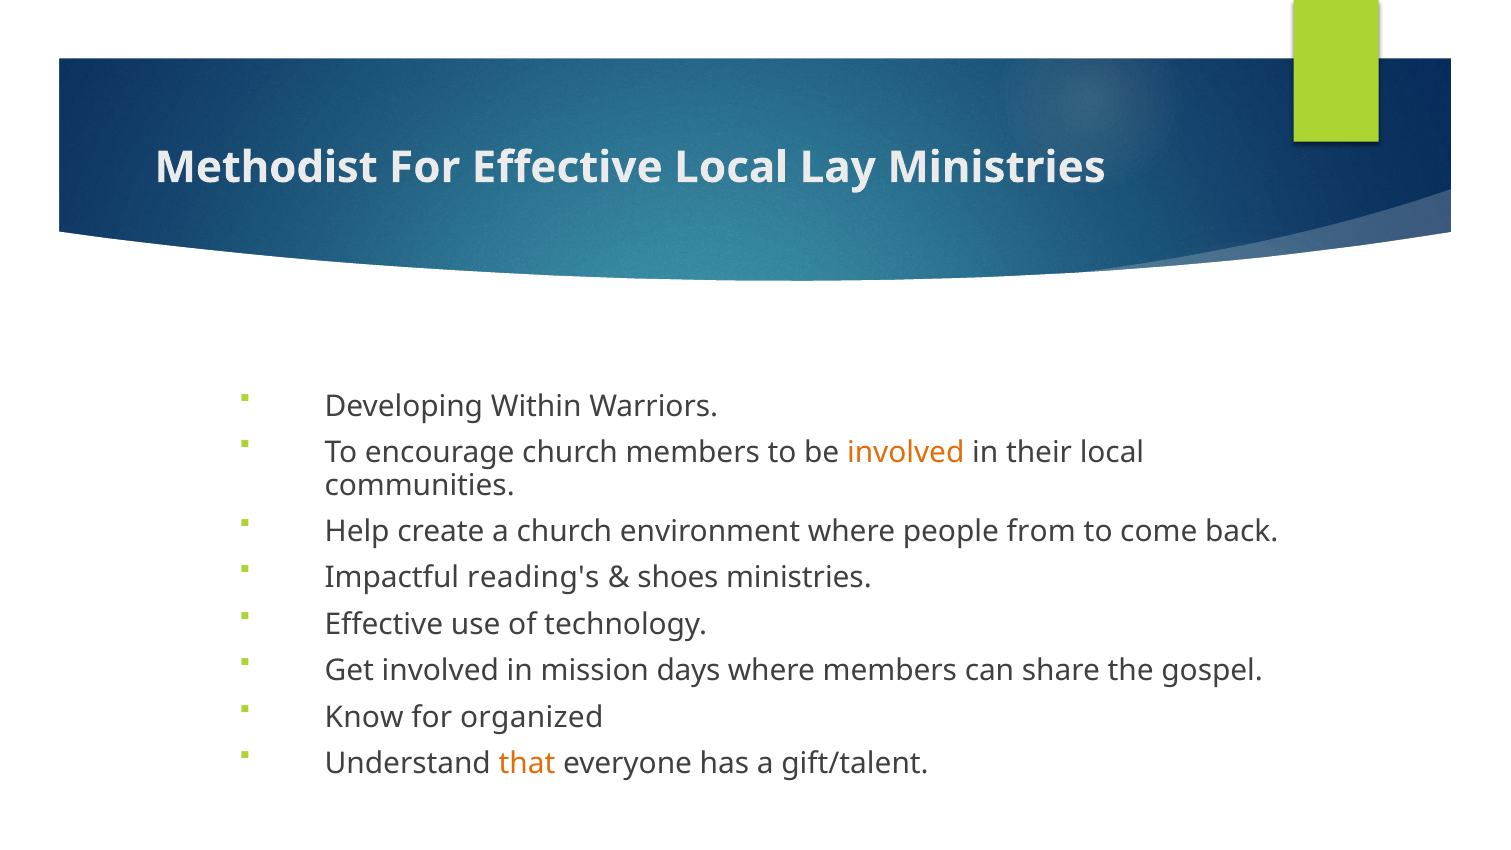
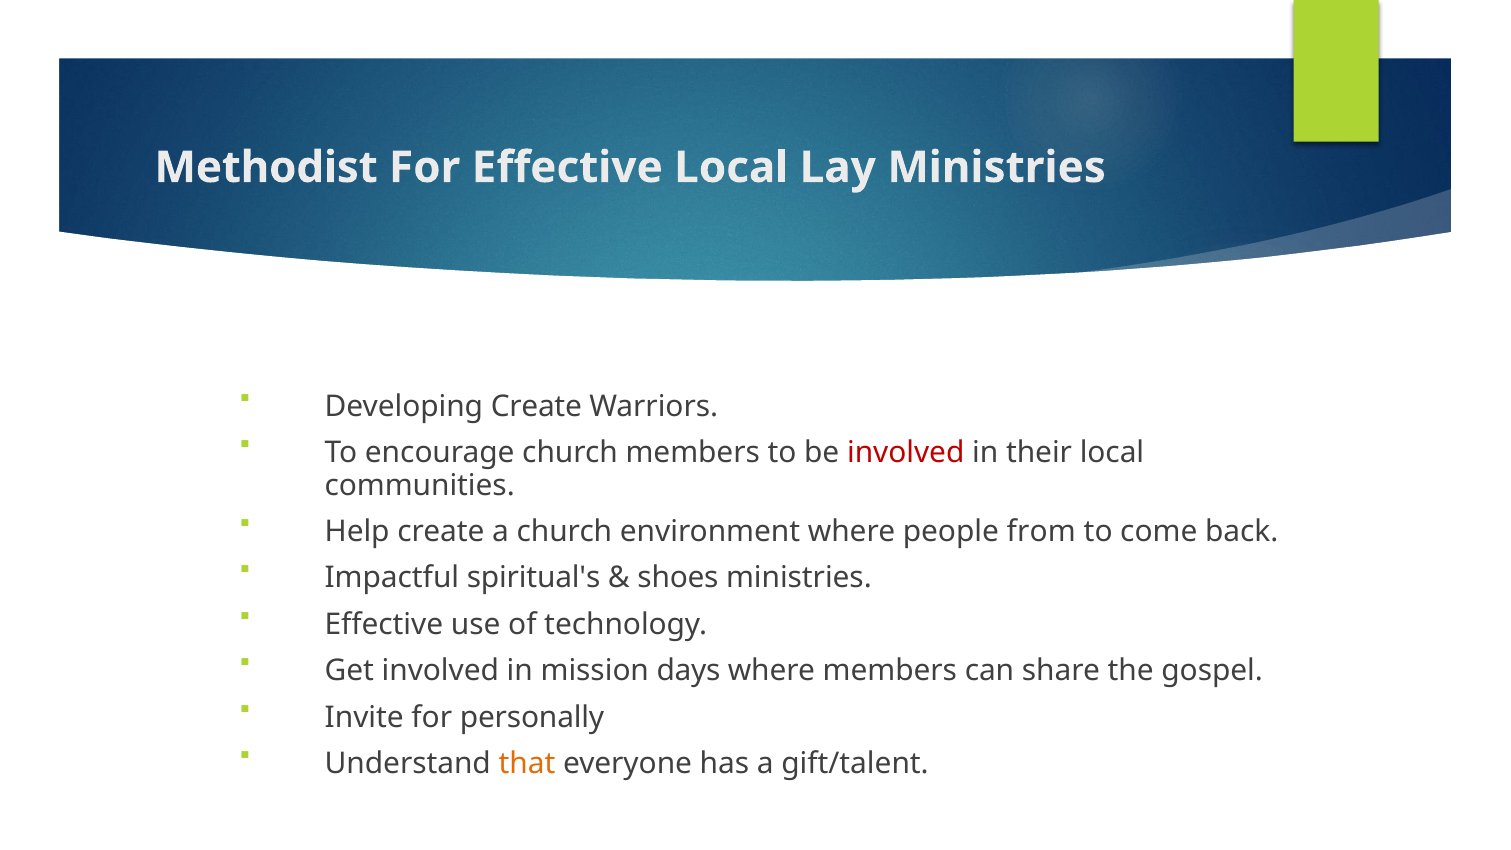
Developing Within: Within -> Create (536, 406)
involved colour: orange -> red (906, 453)
reading's: reading's -> spiritual's (534, 578)
Know: Know -> Invite (364, 717)
organized: organized -> personally (532, 717)
